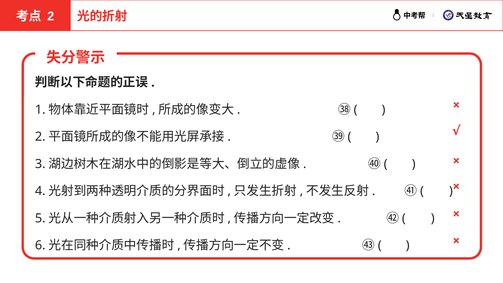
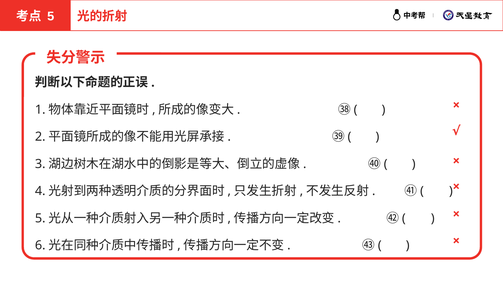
2: 2 -> 5 (51, 16)
